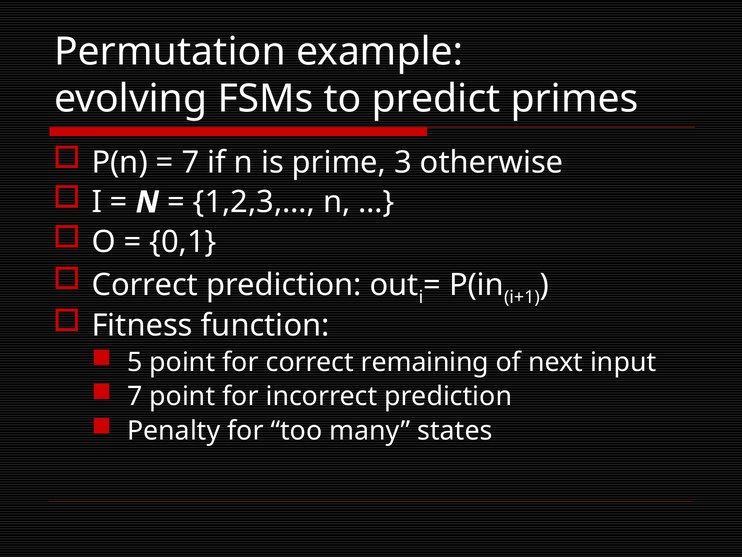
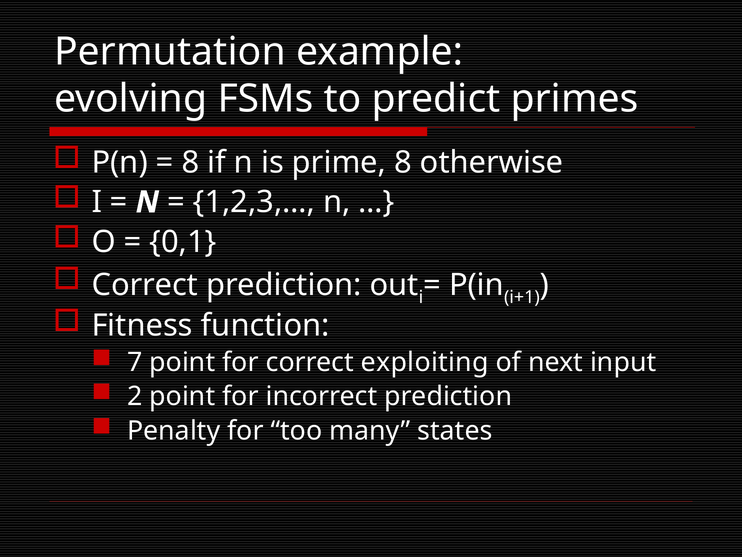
7: 7 -> 8 (190, 162)
prime 3: 3 -> 8 (403, 162)
5: 5 -> 7 (135, 362)
remaining: remaining -> exploiting (425, 362)
7: 7 -> 2 (135, 396)
